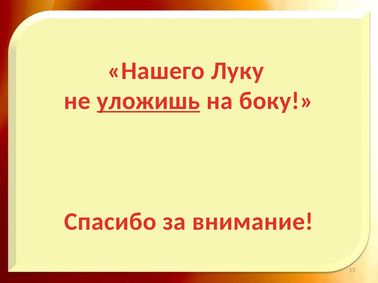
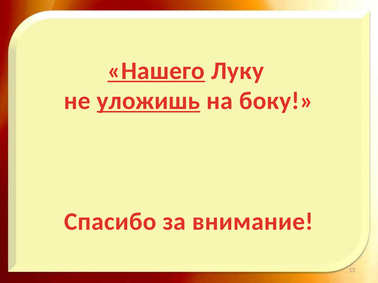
Нашего underline: none -> present (156, 71)
